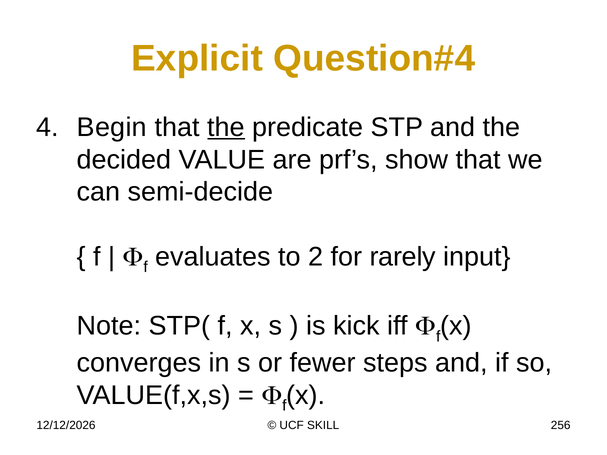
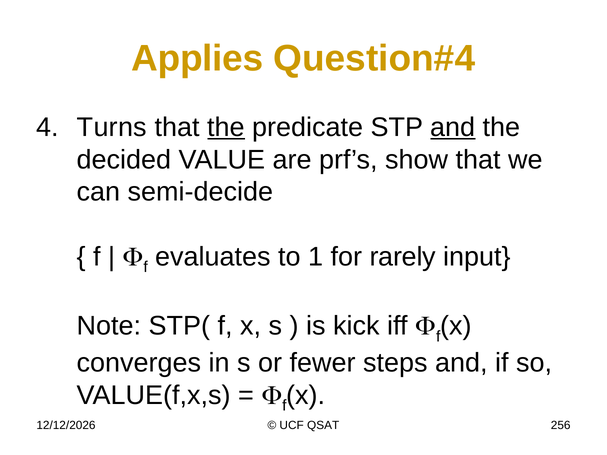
Explicit: Explicit -> Applies (197, 59)
Begin: Begin -> Turns (112, 127)
and underline: none -> present (453, 127)
2: 2 -> 1 (316, 257)
SKILL: SKILL -> QSAT (323, 426)
